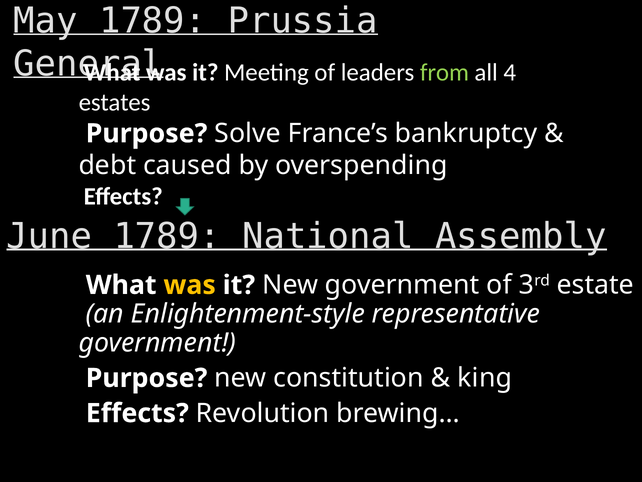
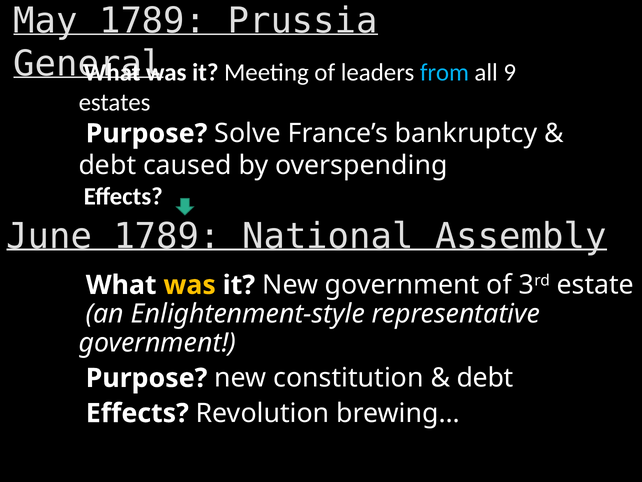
from colour: light green -> light blue (444, 72)
4: 4 -> 9 (510, 72)
king: king -> debt (485, 378)
